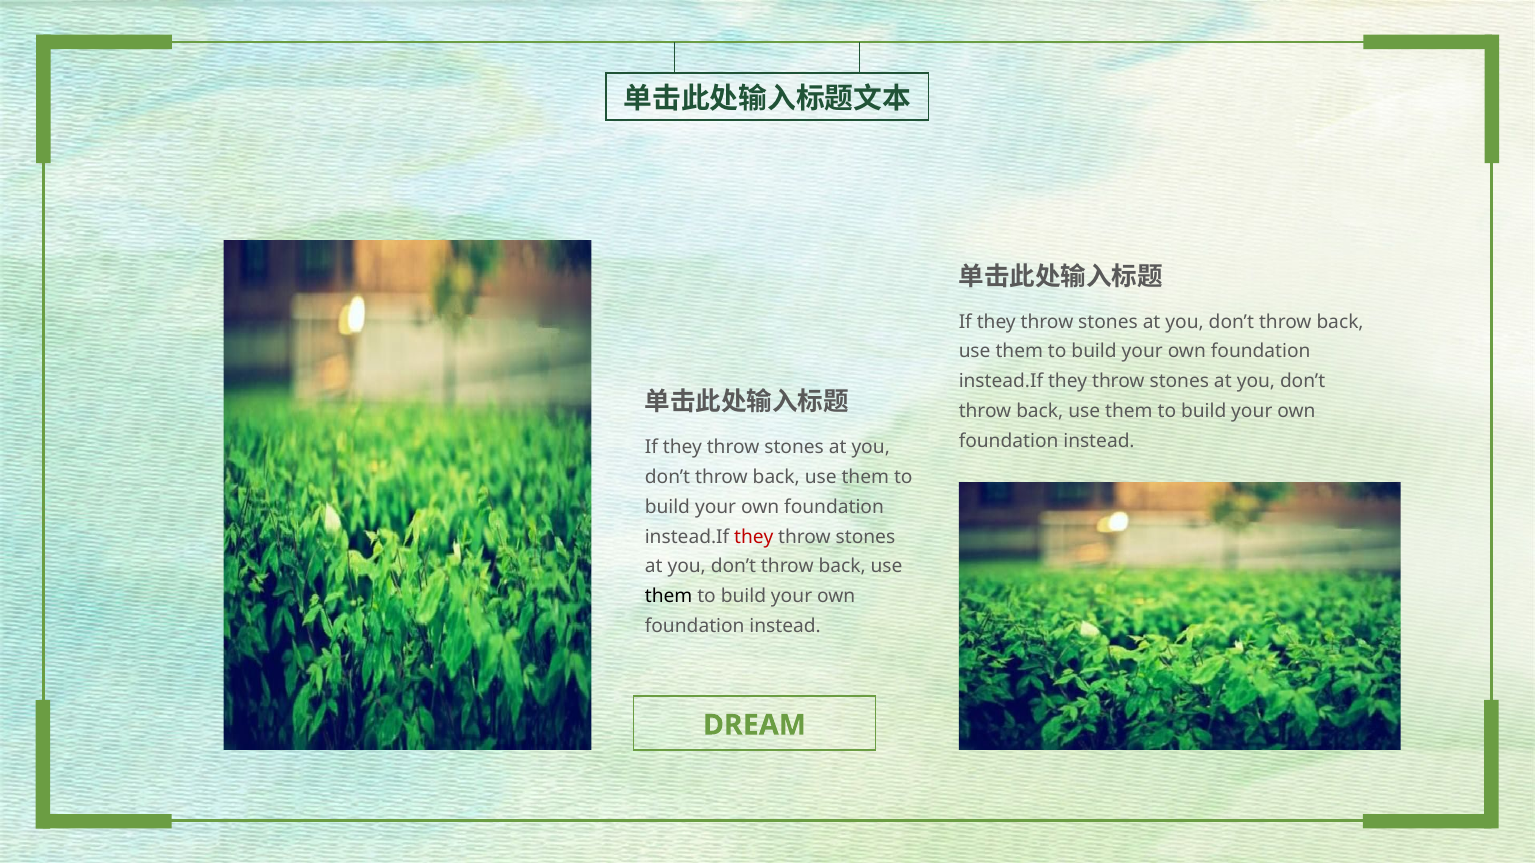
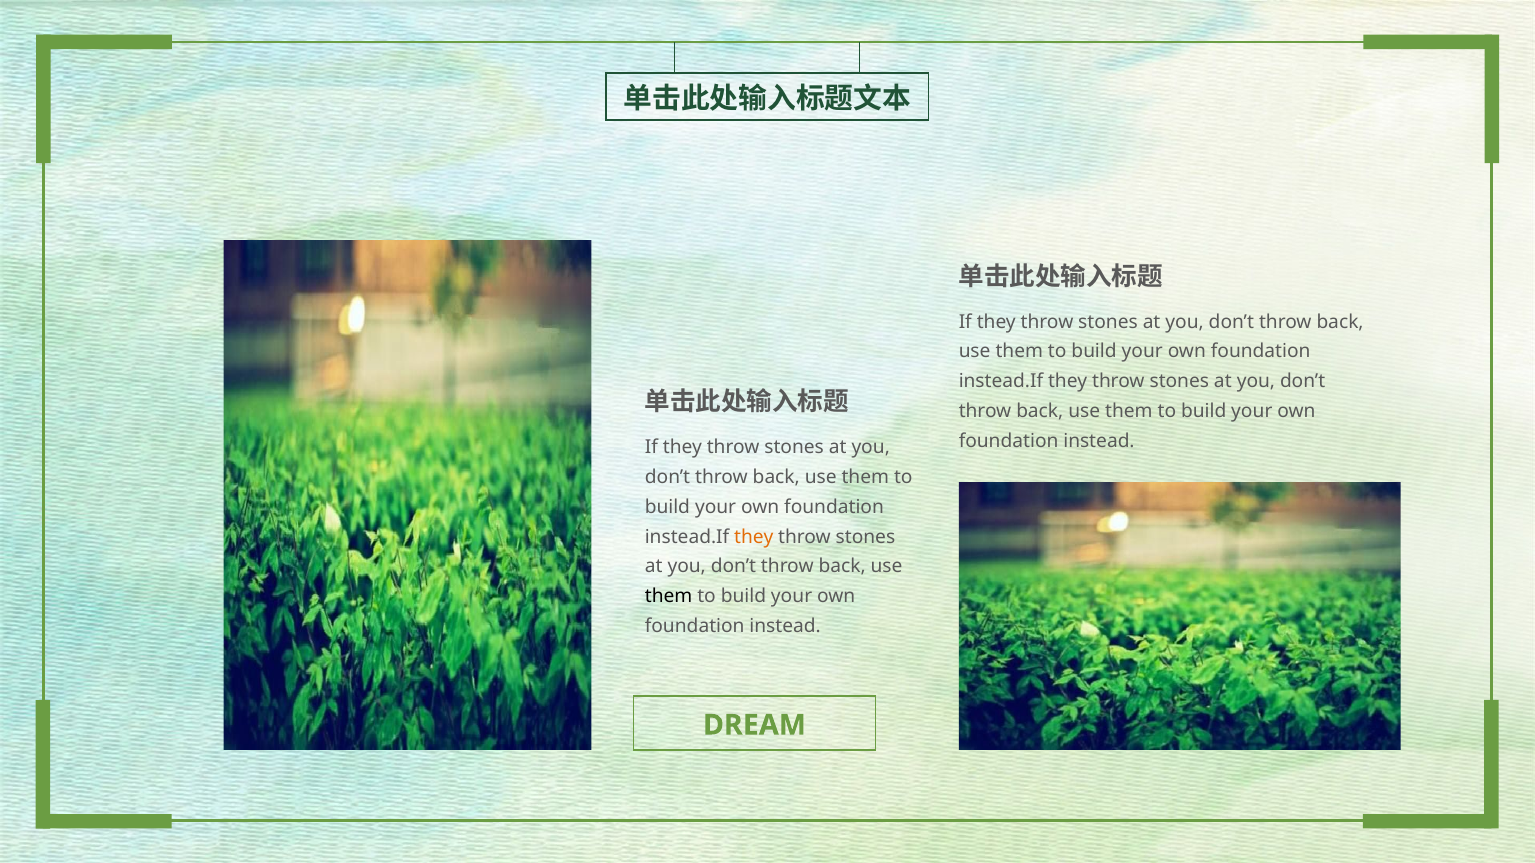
they colour: red -> orange (754, 537)
